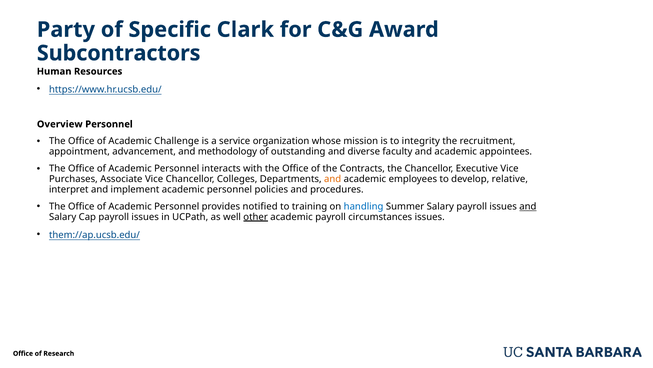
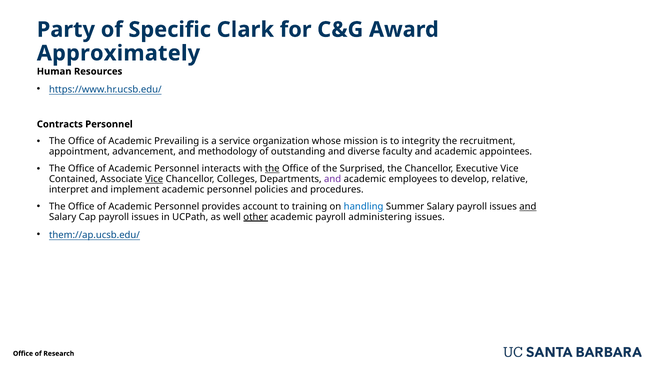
Subcontractors: Subcontractors -> Approximately (118, 53)
Overview: Overview -> Contracts (60, 124)
Challenge: Challenge -> Prevailing (177, 141)
the underline: none -> present (272, 168)
Contracts: Contracts -> Surprised (362, 168)
Purchases: Purchases -> Contained (73, 179)
Vice underline: none -> present (154, 179)
and colour: orange -> purple (333, 179)
notified: notified -> account (260, 206)
circumstances: circumstances -> administering (380, 216)
